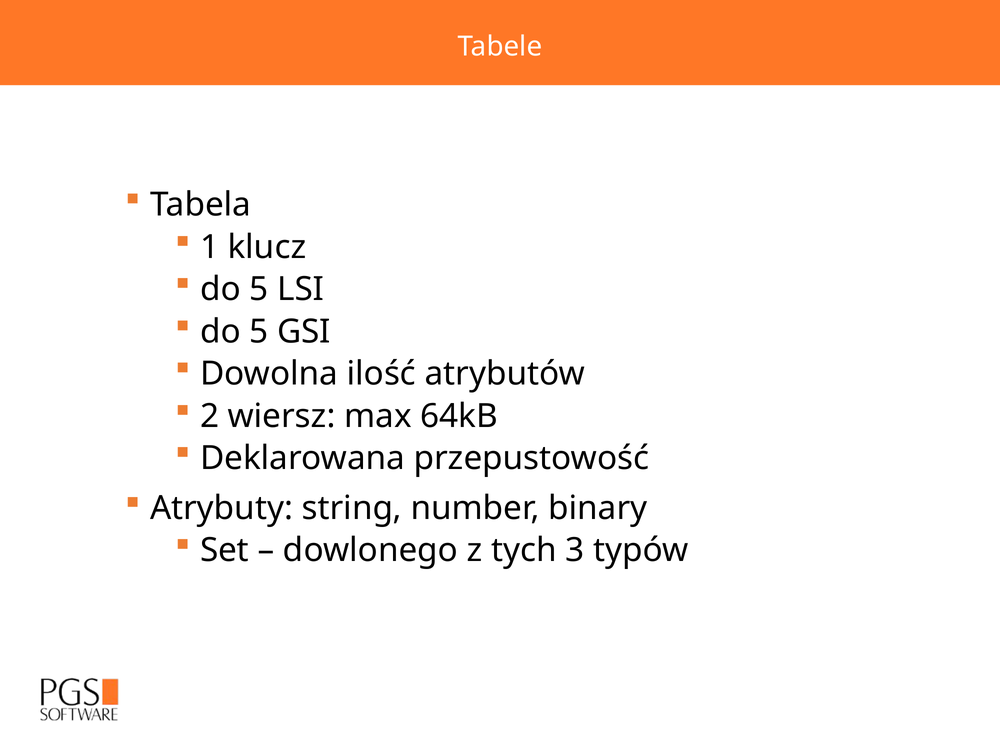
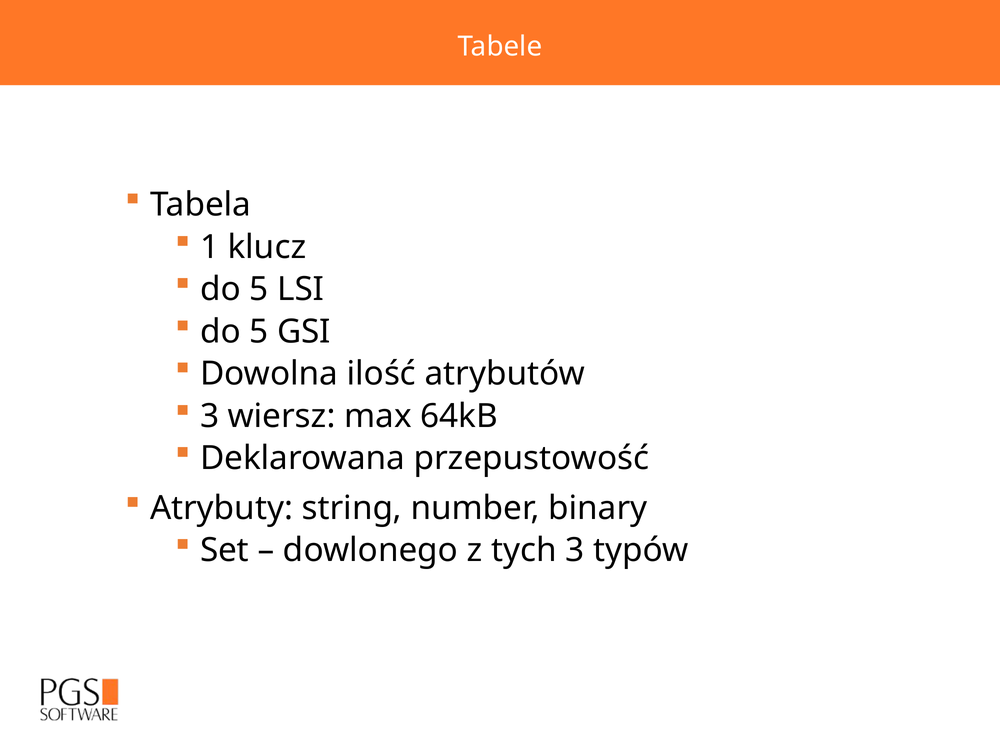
2: 2 -> 3 (210, 416)
